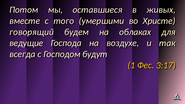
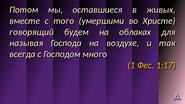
ведущие: ведущие -> называя (26, 43)
будут: будут -> много (95, 54)
3:17: 3:17 -> 1:17 (166, 65)
